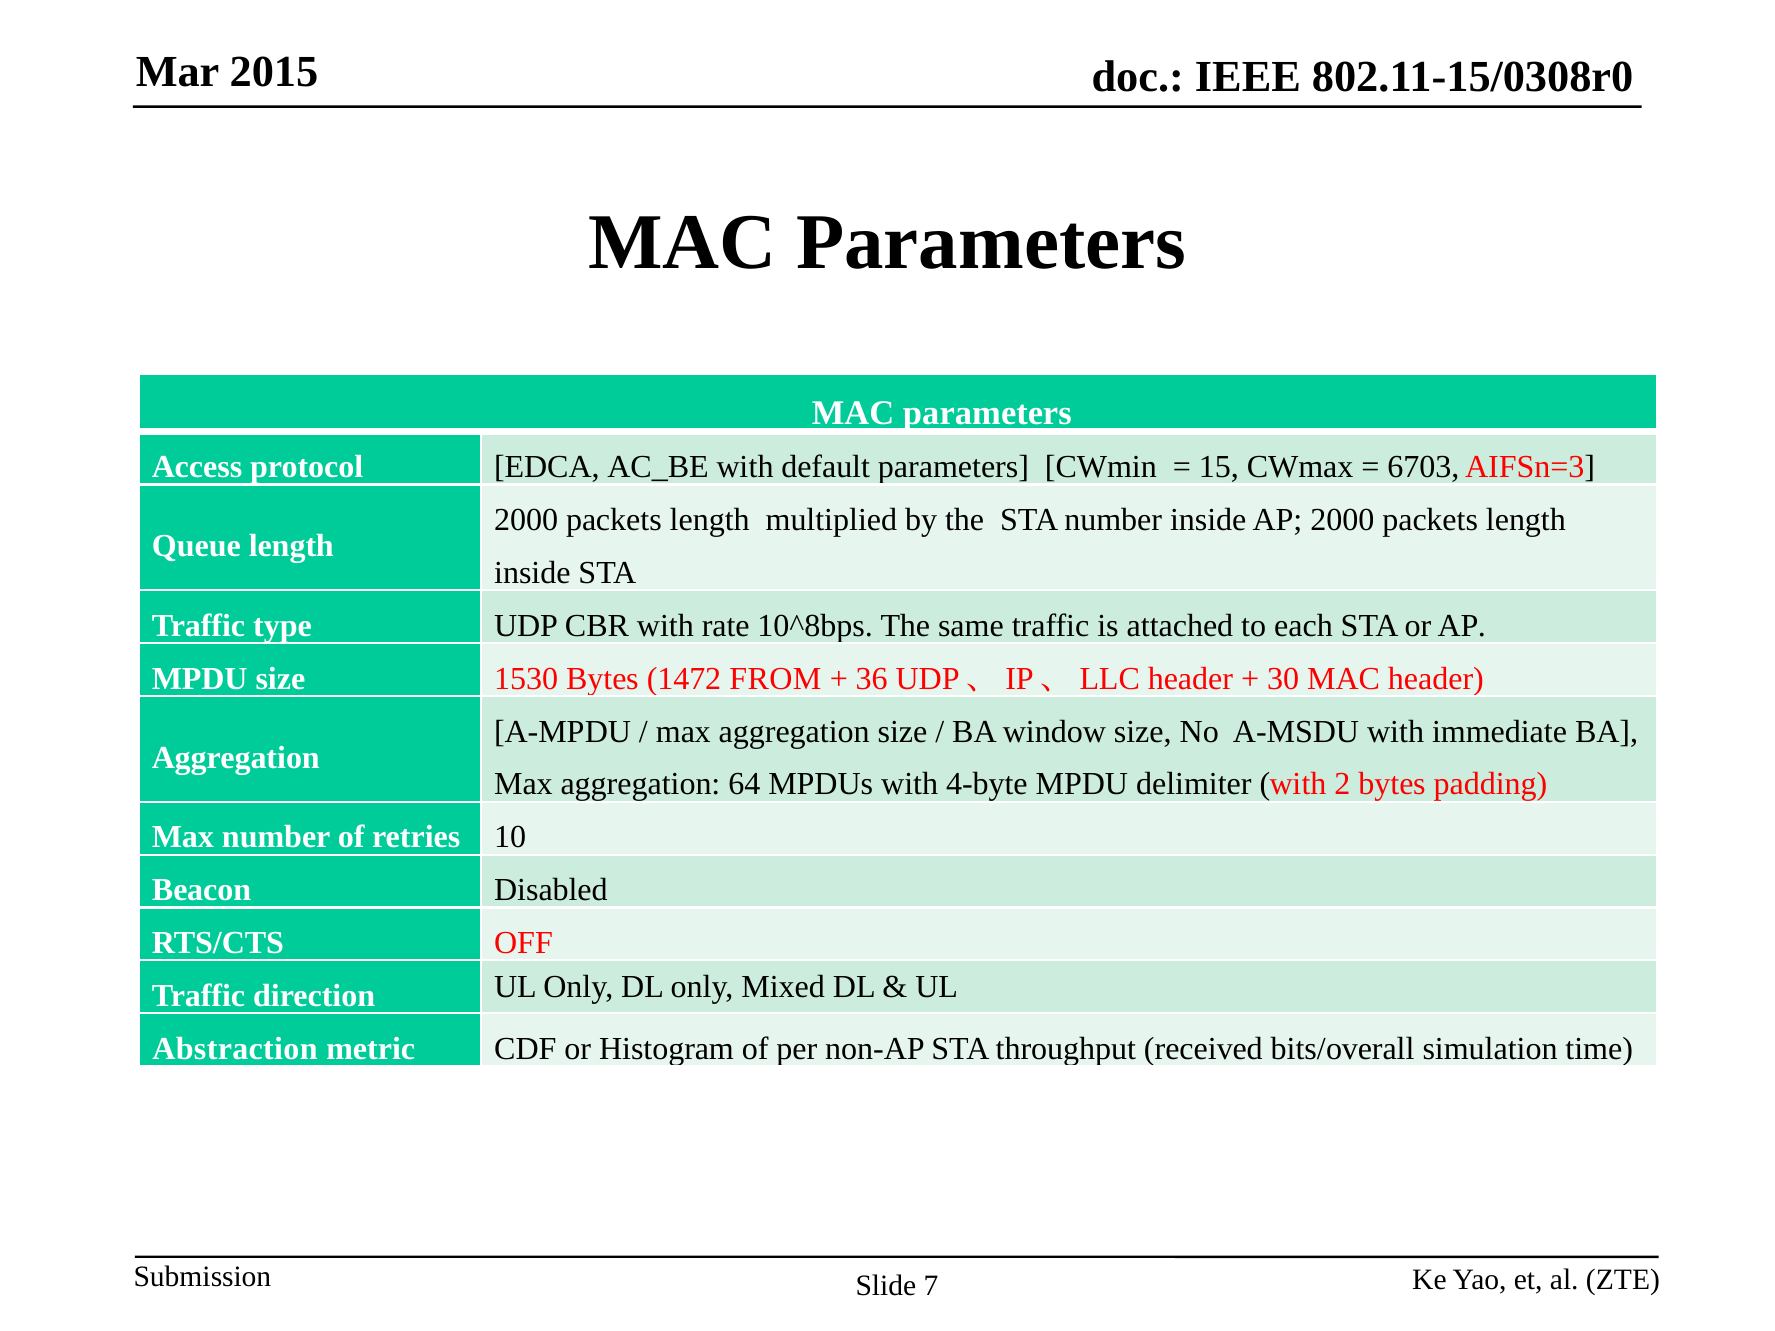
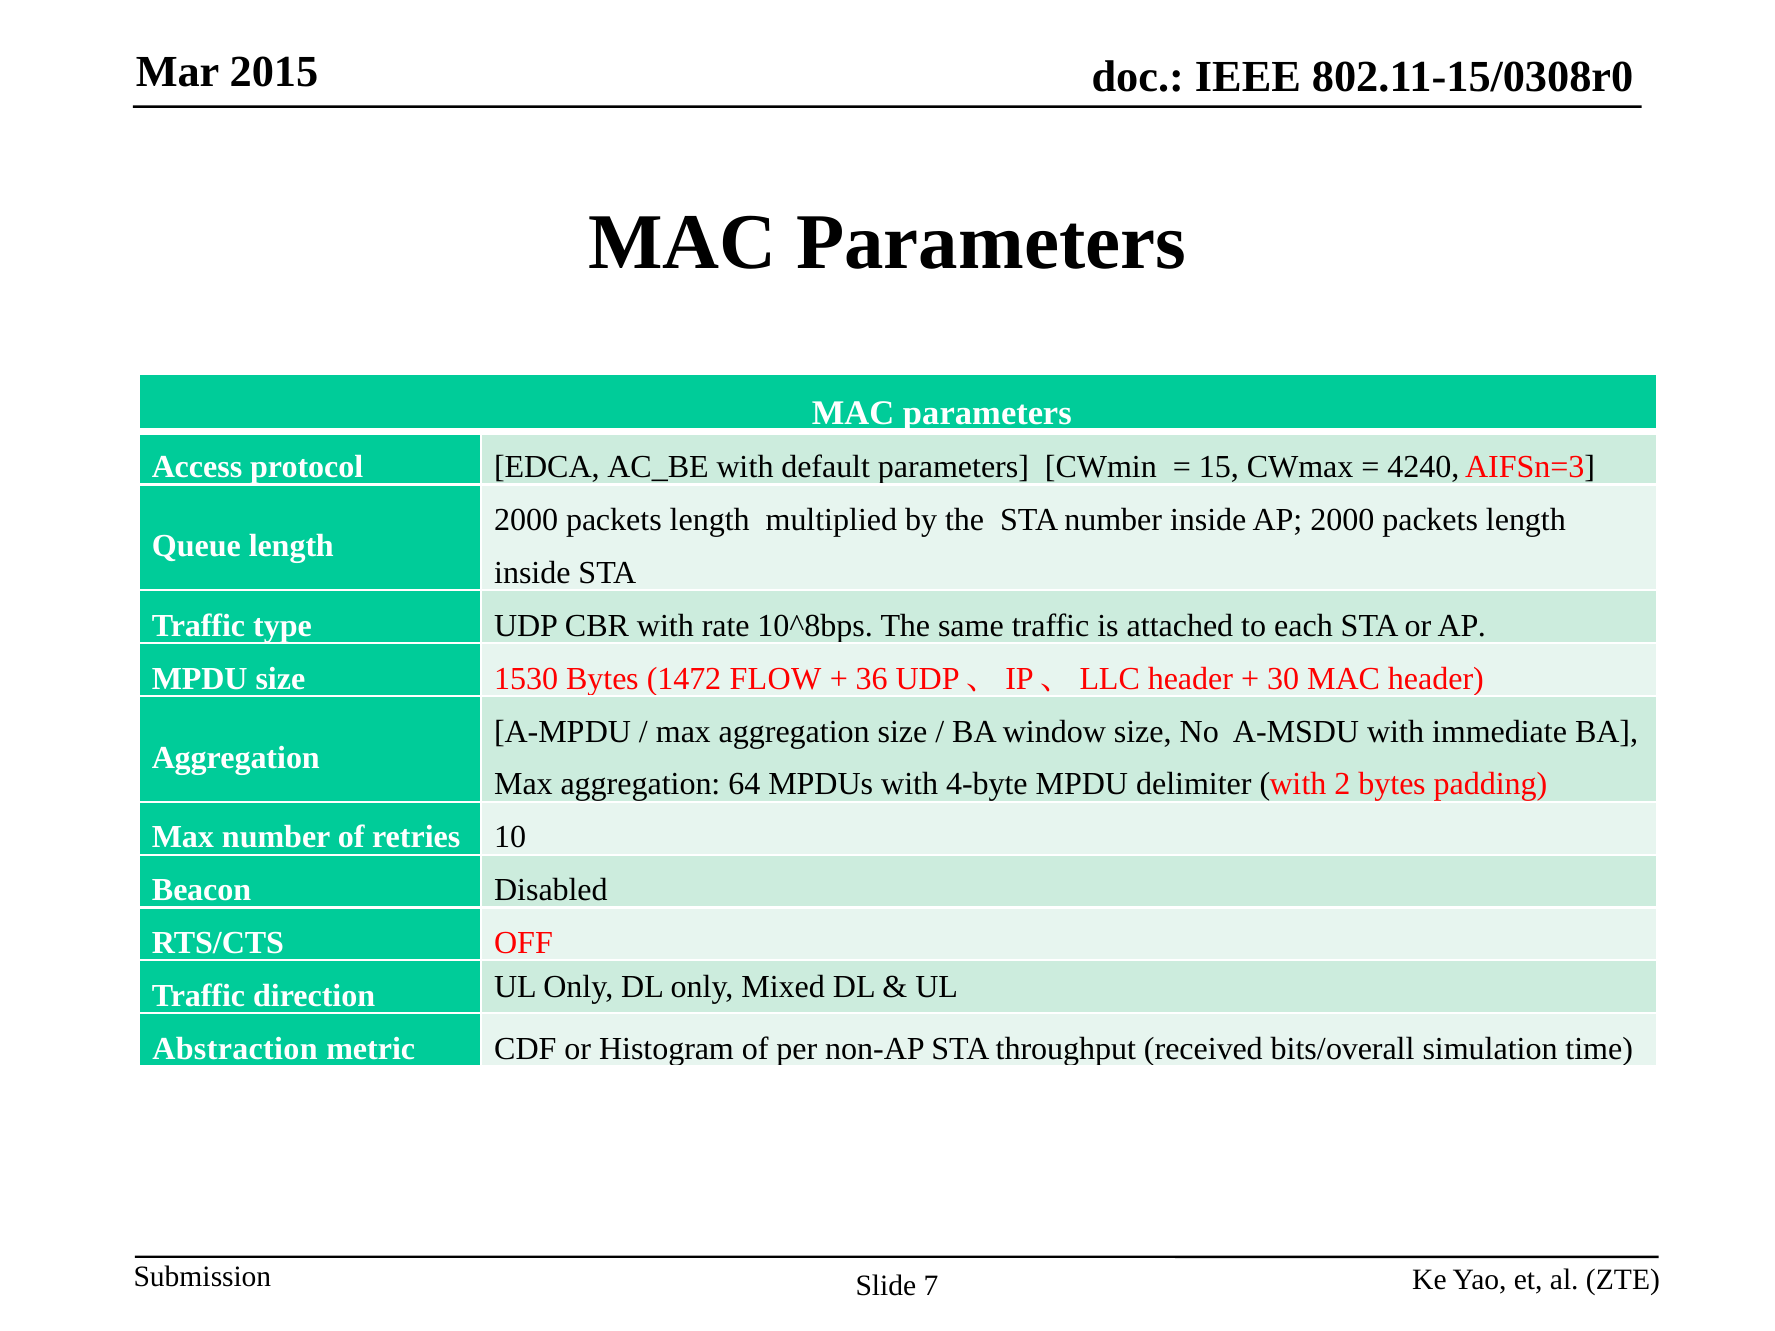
6703: 6703 -> 4240 (1423, 467)
FROM: FROM -> FLOW (775, 679)
